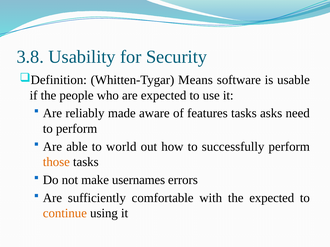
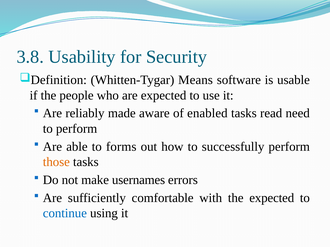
features: features -> enabled (207, 113)
asks: asks -> read (271, 113)
world: world -> forms (121, 147)
continue colour: orange -> blue (65, 214)
